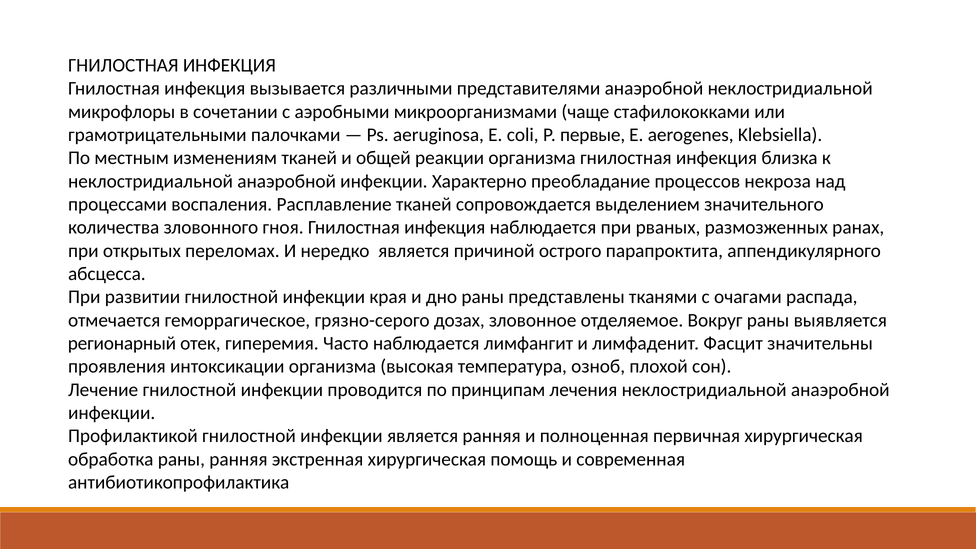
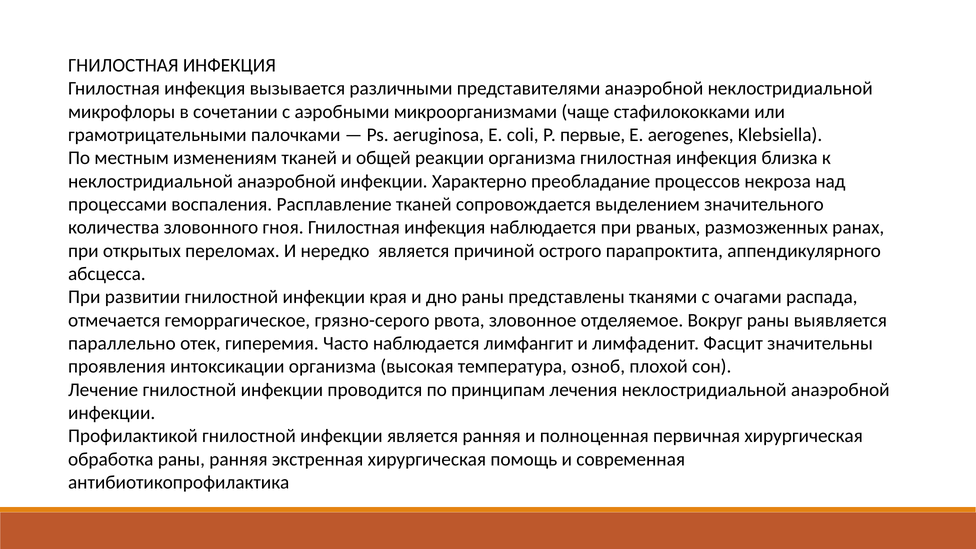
дозах: дозах -> рвота (459, 320)
регионарный: регионарный -> параллельно (122, 343)
